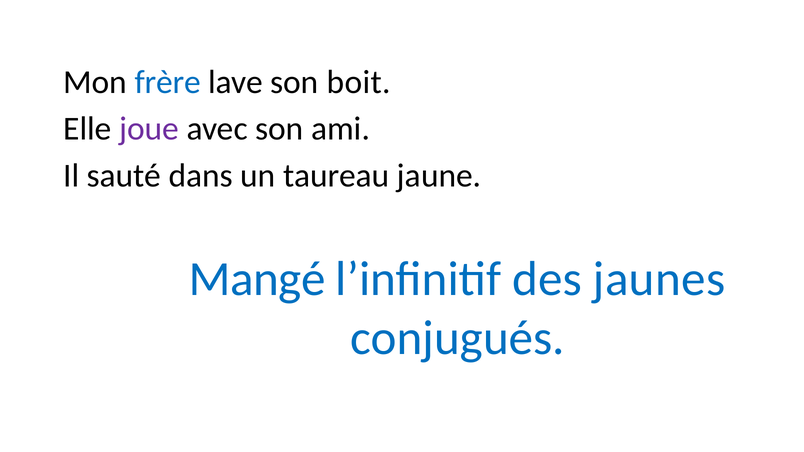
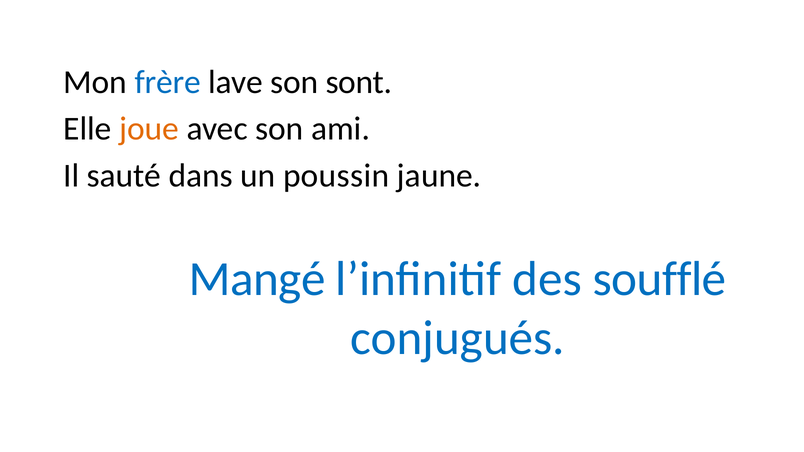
boit: boit -> sont (359, 82)
joue colour: purple -> orange (149, 129)
taureau: taureau -> poussin (336, 176)
jaunes: jaunes -> soufflé (660, 279)
